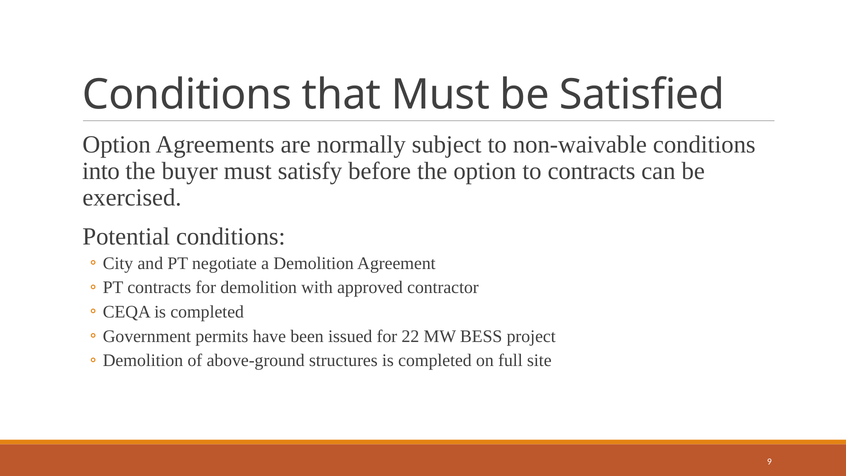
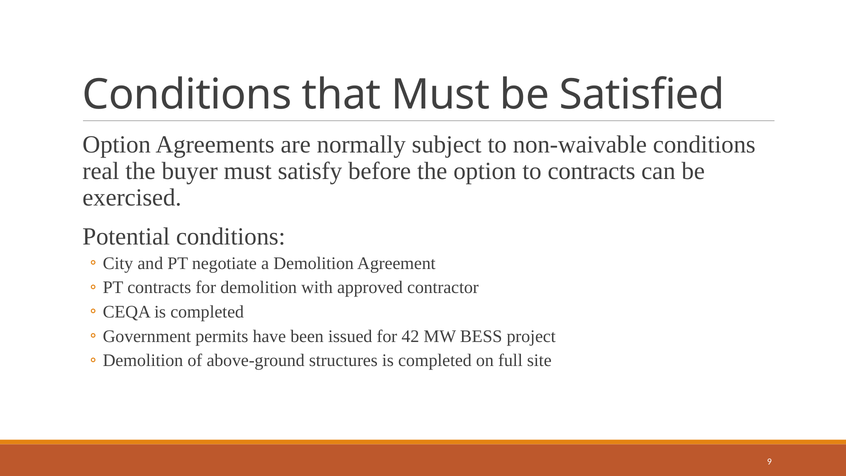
into: into -> real (101, 171)
22: 22 -> 42 (410, 336)
